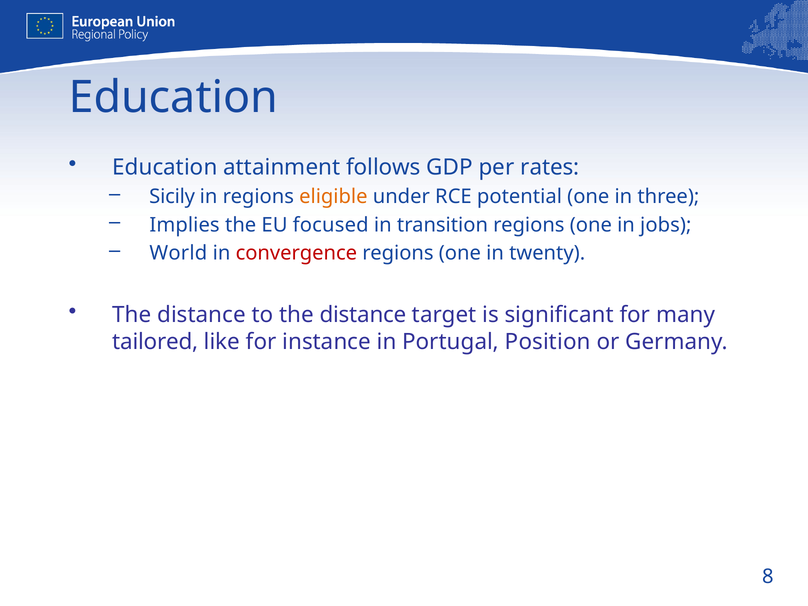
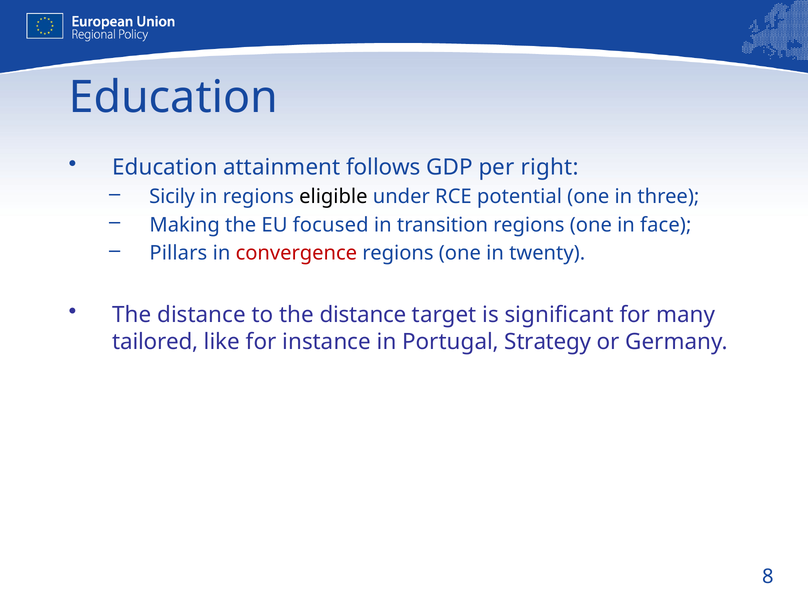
rates: rates -> right (550, 167)
eligible colour: orange -> black (333, 197)
Implies: Implies -> Making (185, 225)
jobs: jobs -> face (666, 225)
World: World -> Pillars (178, 253)
Position: Position -> Strategy (548, 342)
